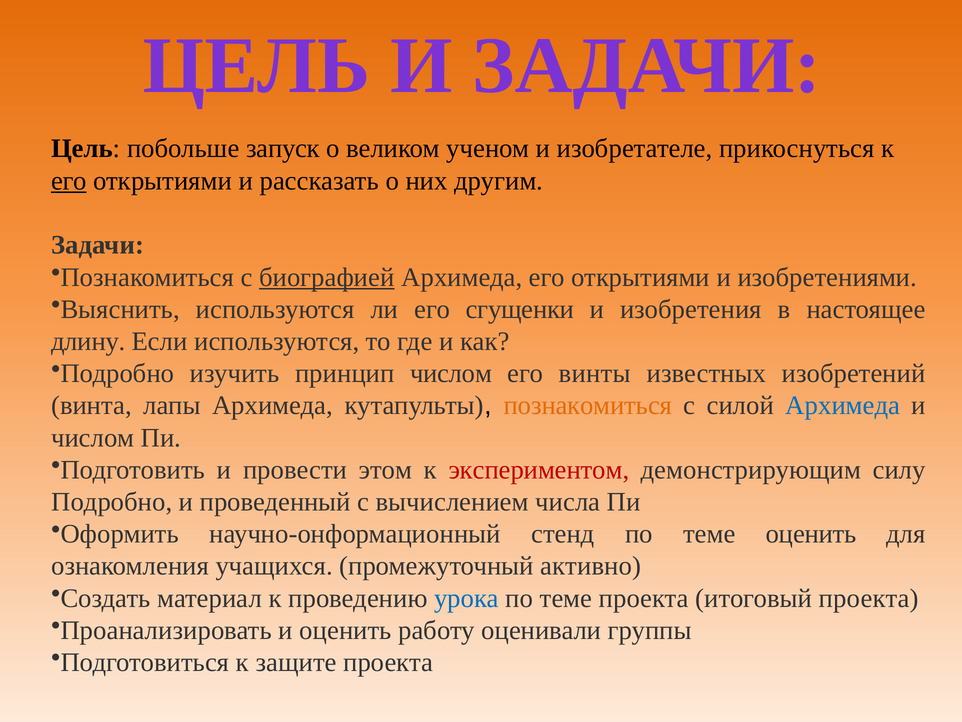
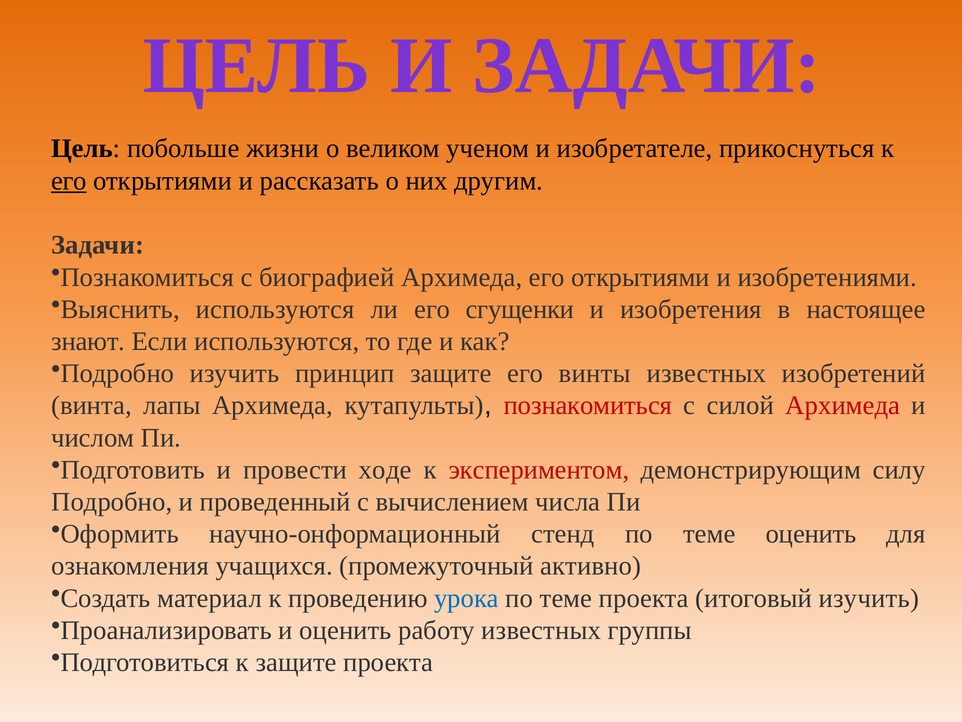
запуск: запуск -> жизни (283, 149)
биографией underline: present -> none (327, 277)
длину: длину -> знают (88, 341)
принцип числом: числом -> защите (451, 373)
познакомиться colour: orange -> red (588, 405)
Архимеда colour: blue -> red (843, 405)
этом: этом -> ходе (385, 470)
итоговый проекта: проекта -> изучить (869, 598)
работу оценивали: оценивали -> известных (541, 630)
